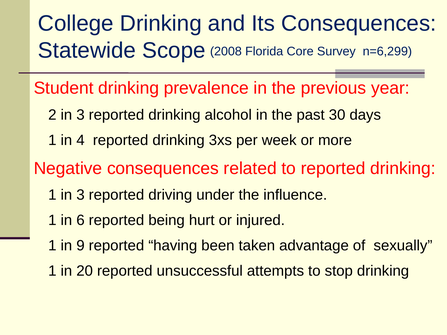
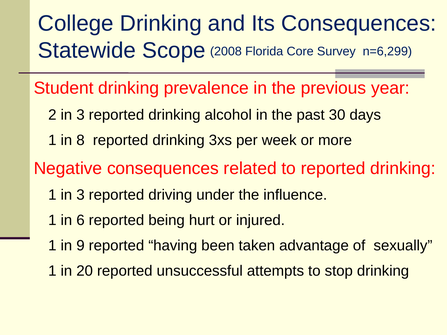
4: 4 -> 8 (80, 140)
